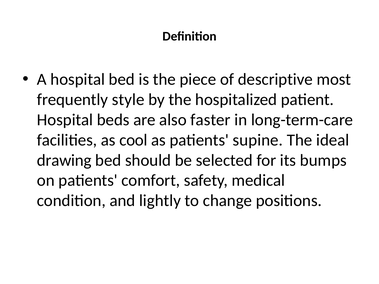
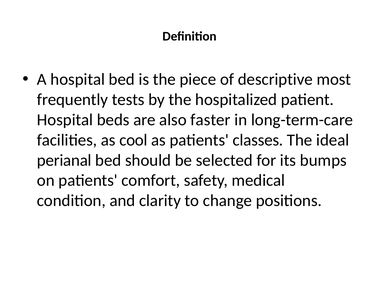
style: style -> tests (128, 100)
supine: supine -> classes (258, 140)
drawing: drawing -> perianal (64, 160)
lightly: lightly -> clarity (160, 201)
